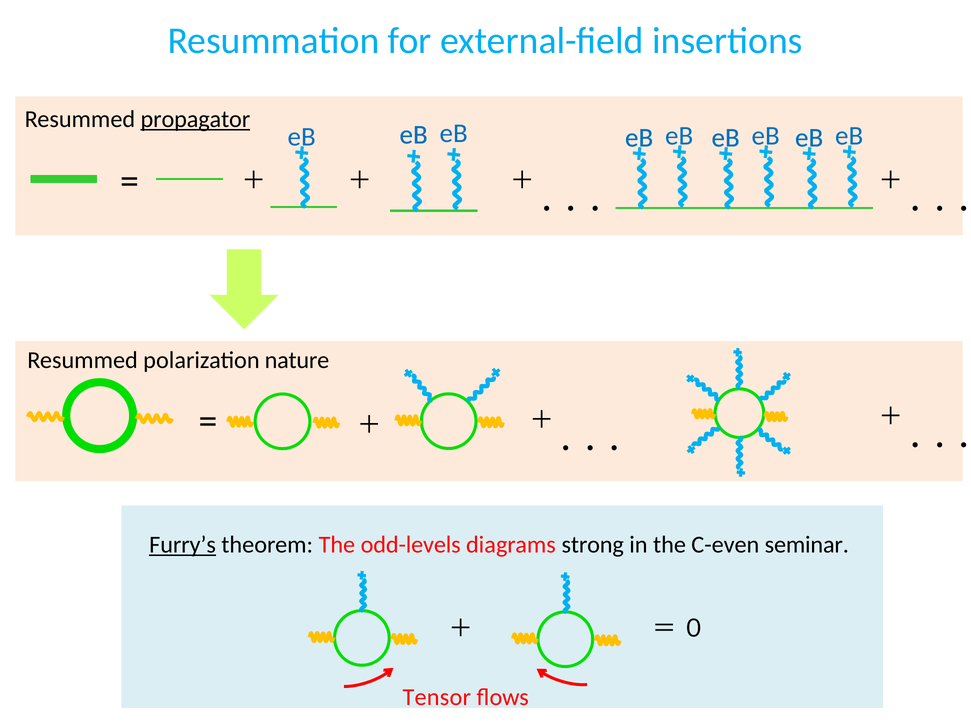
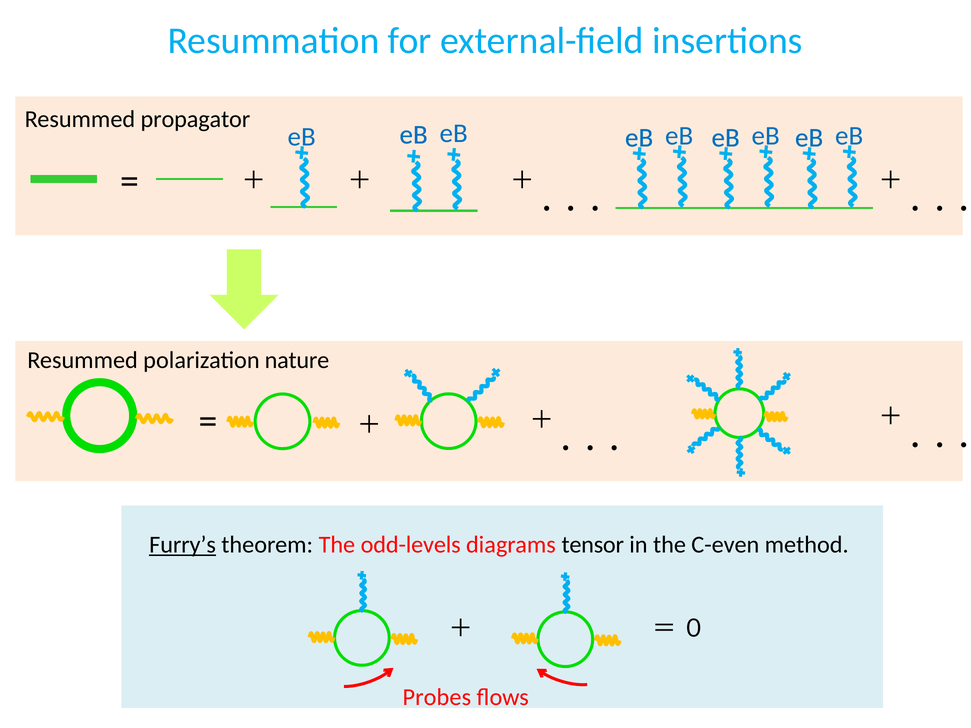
propagator underline: present -> none (195, 119)
strong: strong -> tensor (593, 545)
seminar: seminar -> method (807, 545)
Tensor: Tensor -> Probes (437, 698)
